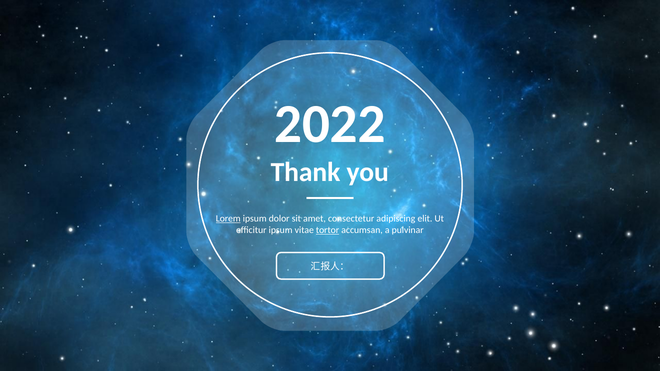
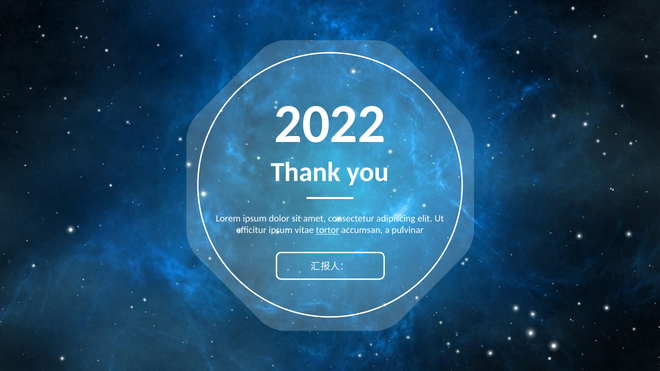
Lorem underline: present -> none (228, 219)
